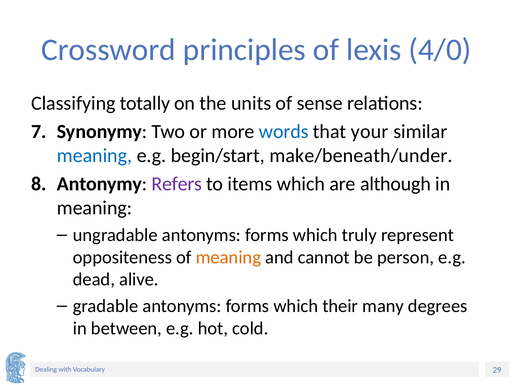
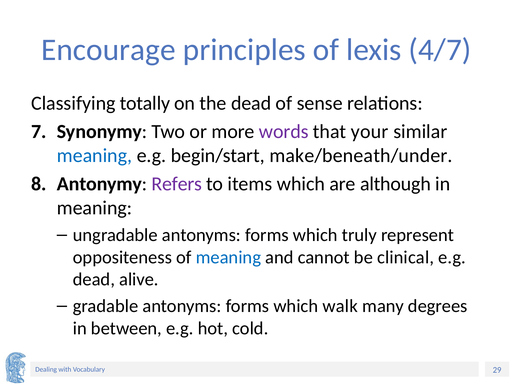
Crossword: Crossword -> Encourage (108, 50)
4/0: 4/0 -> 4/7 (440, 50)
the units: units -> dead (251, 103)
words colour: blue -> purple (284, 132)
meaning colour: orange -> blue (228, 257)
person: person -> clinical (406, 257)
their: their -> walk (340, 306)
